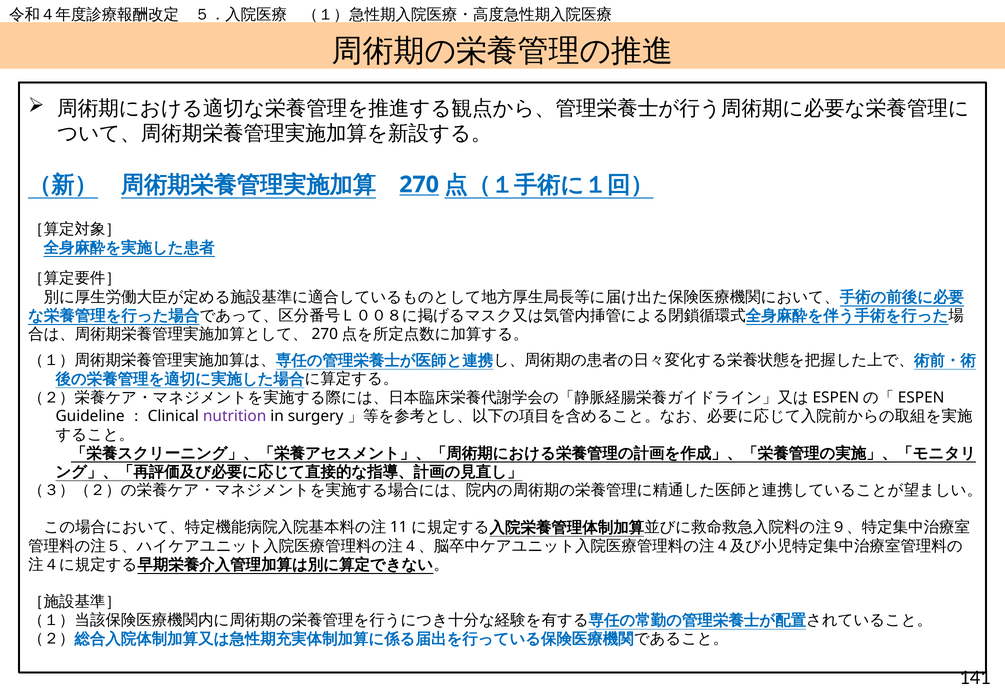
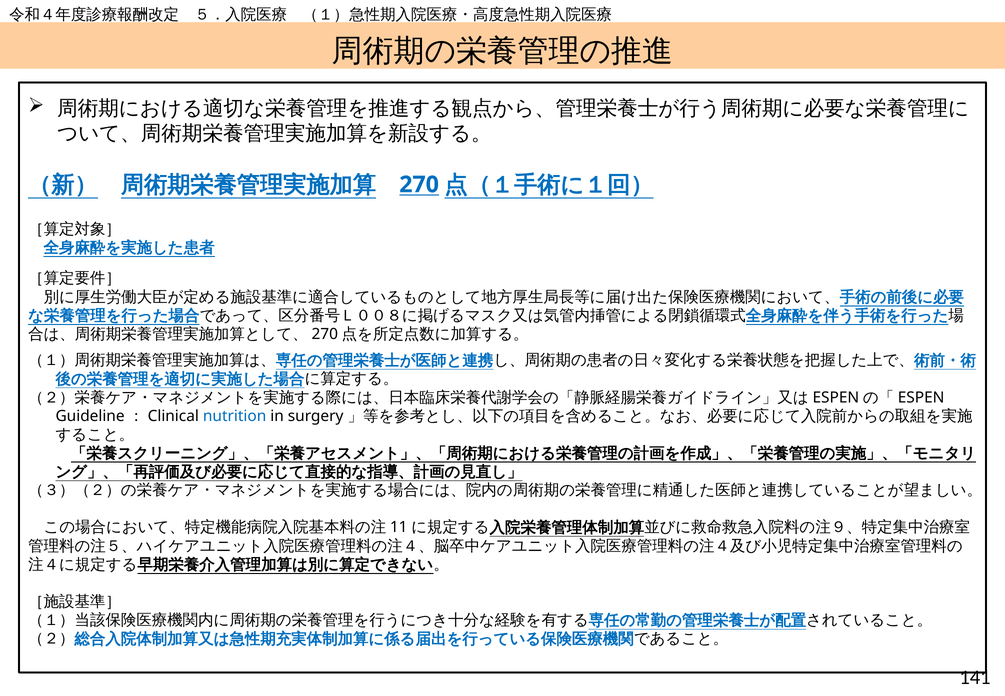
nutrition colour: purple -> blue (235, 416)
